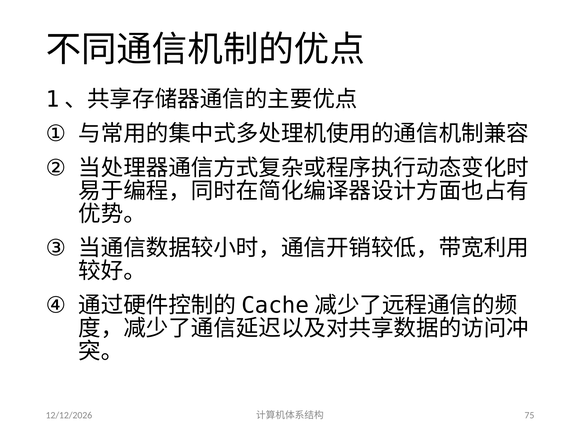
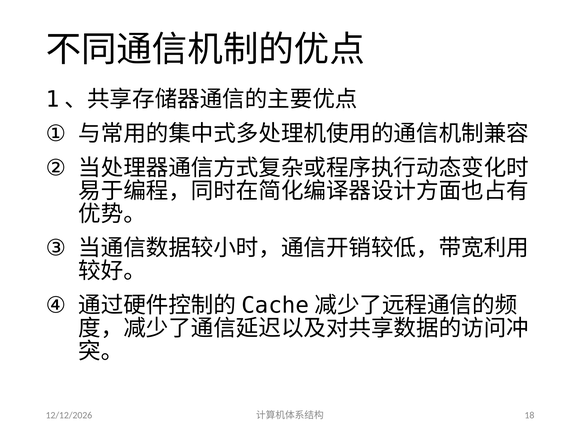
75: 75 -> 18 (529, 415)
